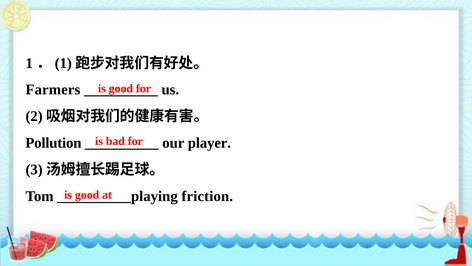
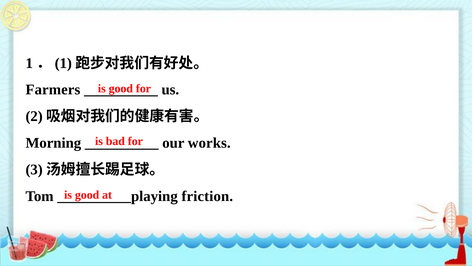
Pollution: Pollution -> Morning (53, 143)
player: player -> works (209, 143)
